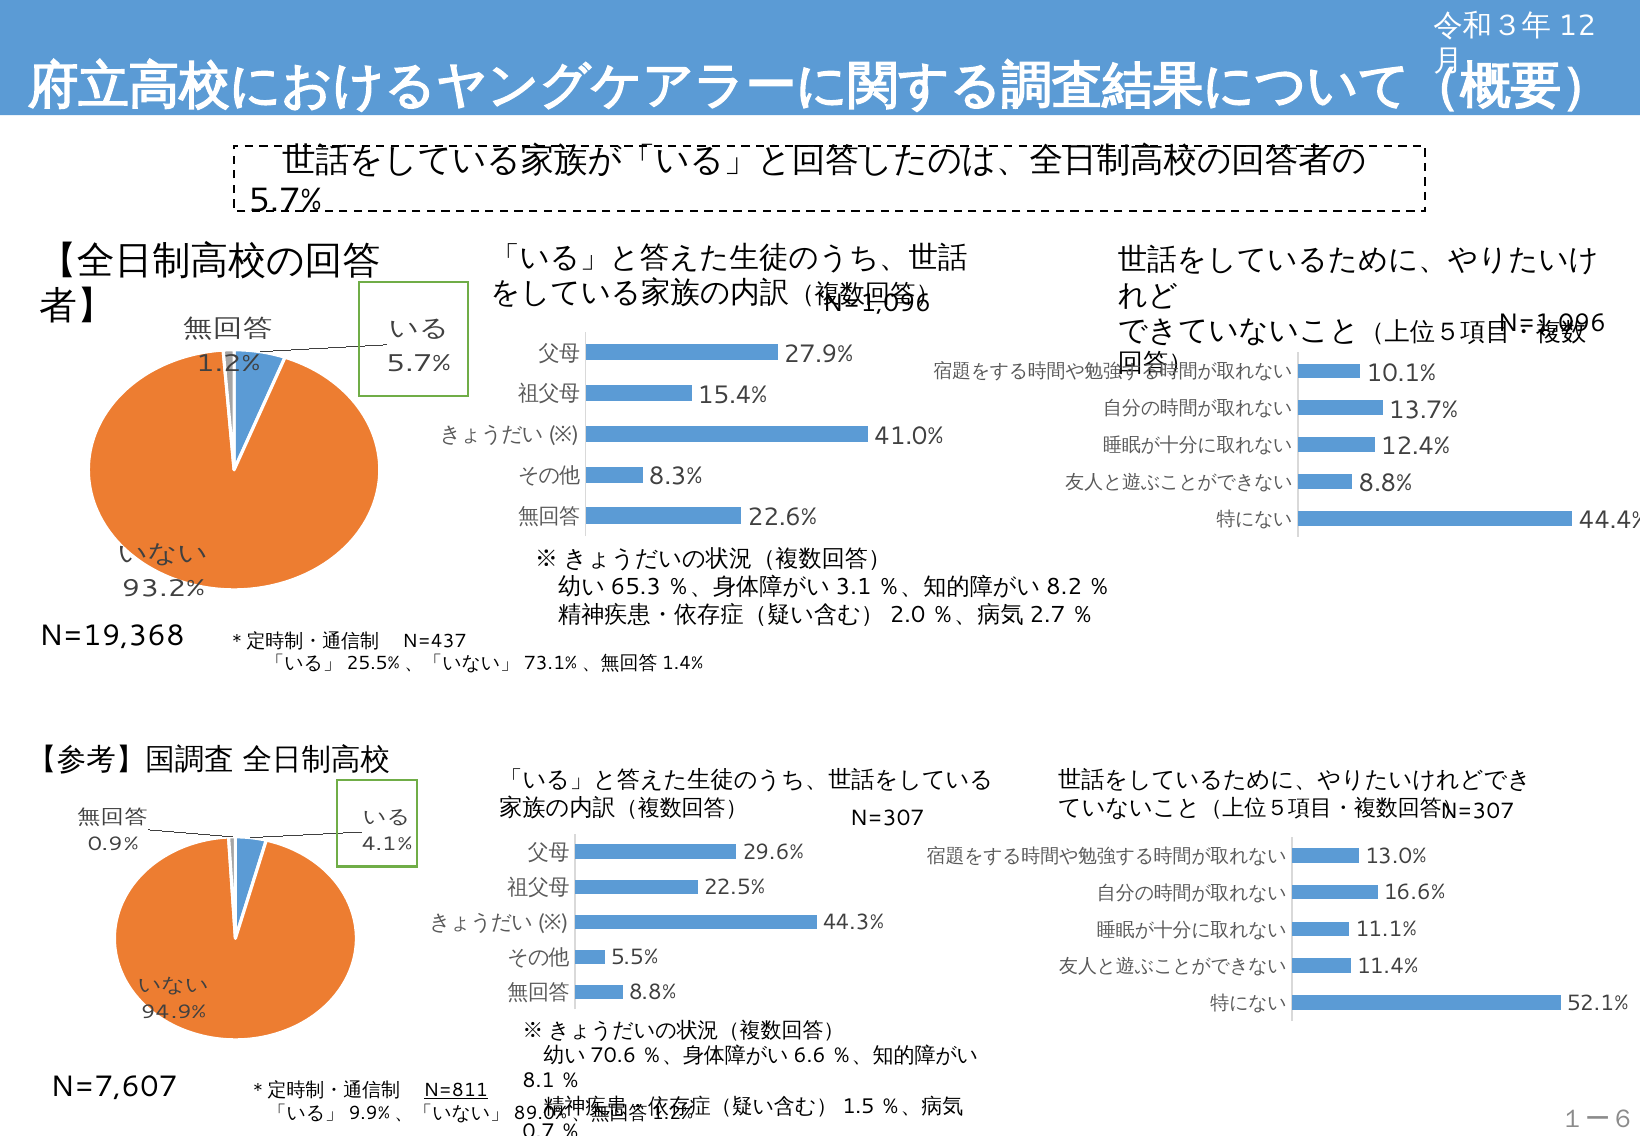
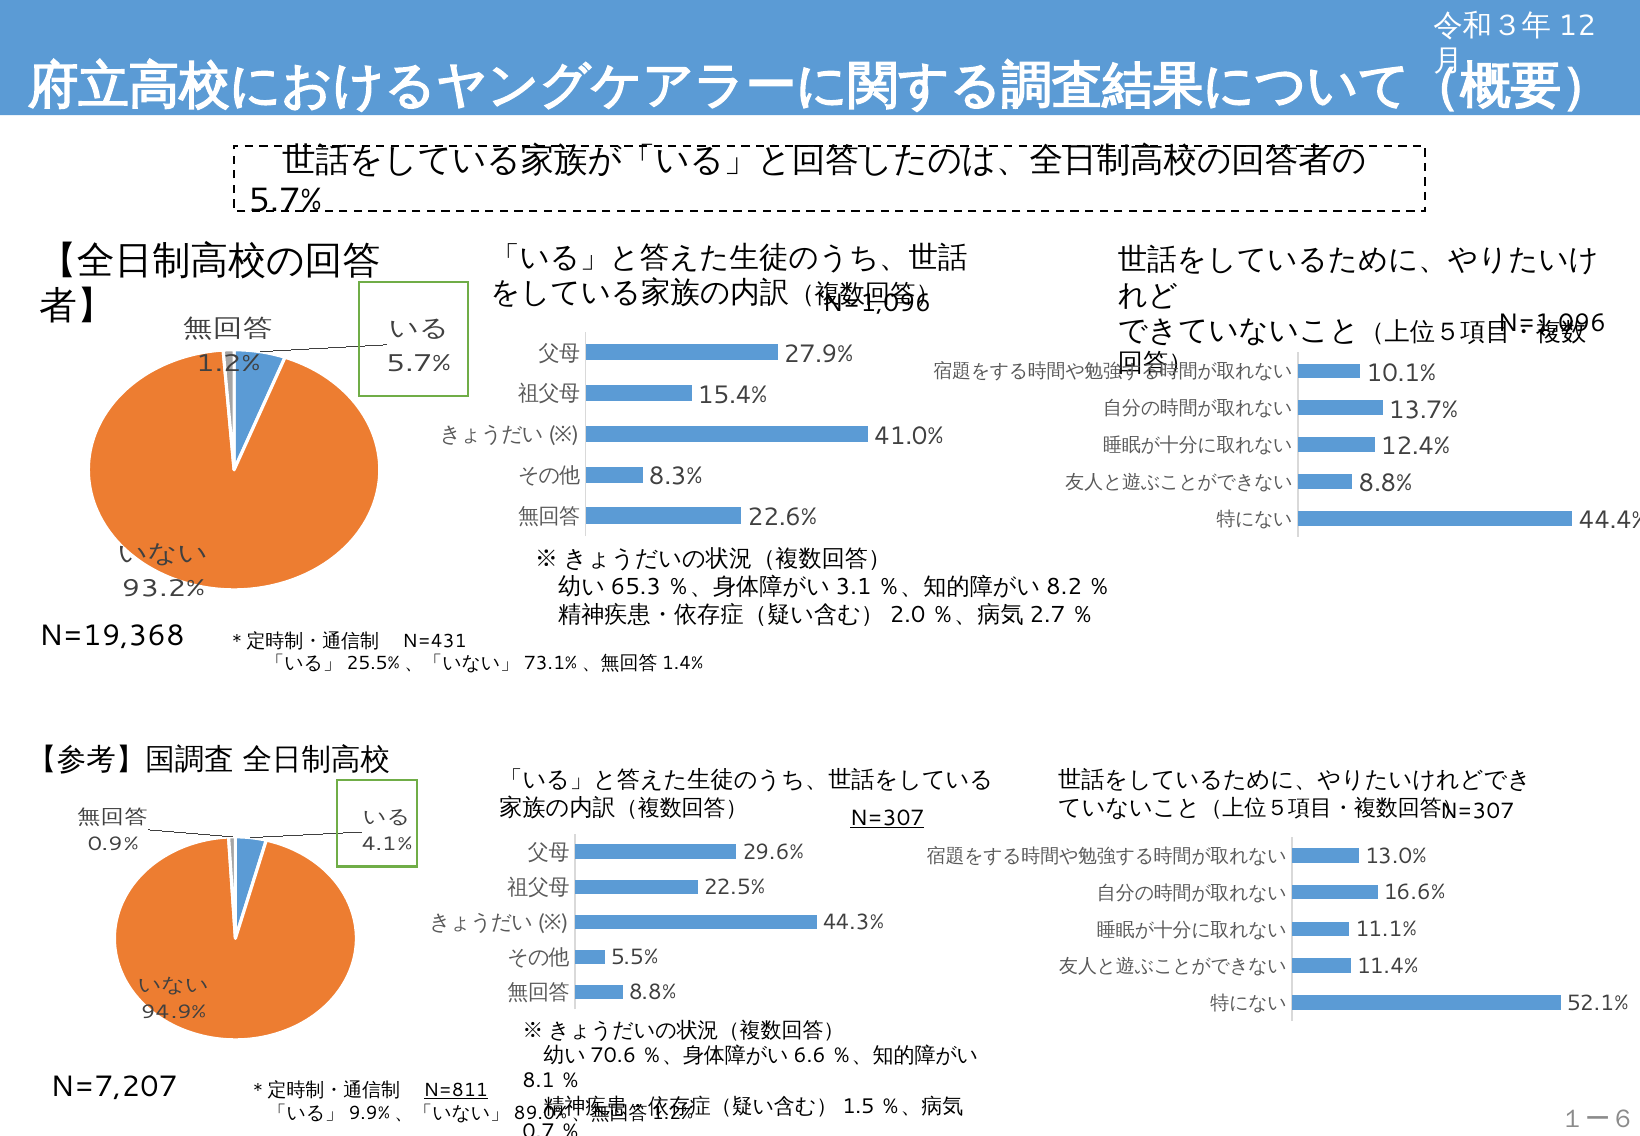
N=437: N=437 -> N=431 (435, 640)
N=307 underline: none -> present (887, 818)
N=7,607: N=7,607 -> N=7,207 (114, 1086)
